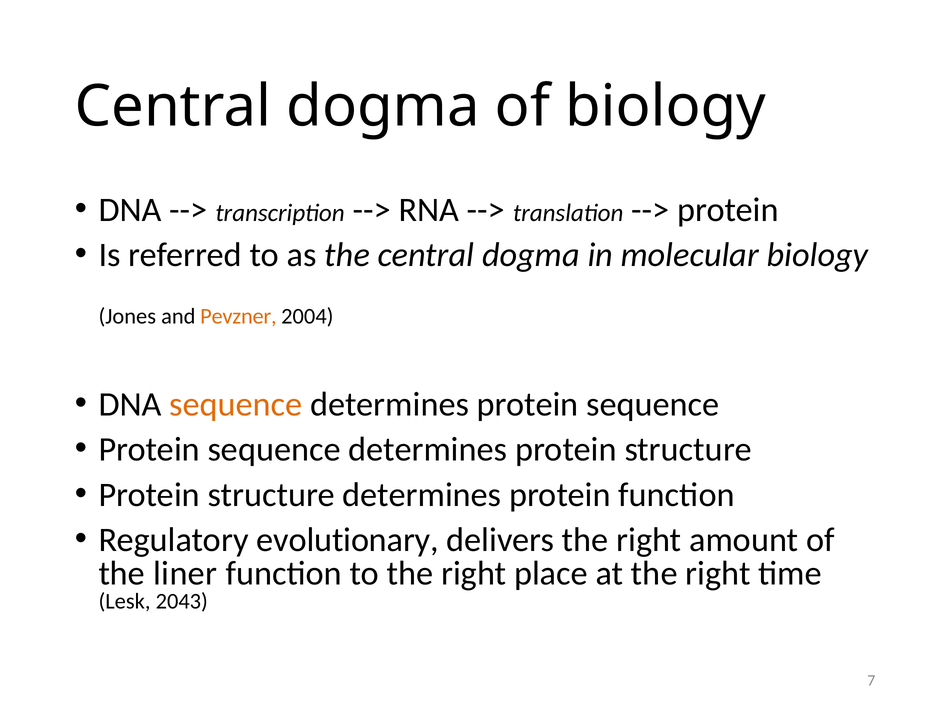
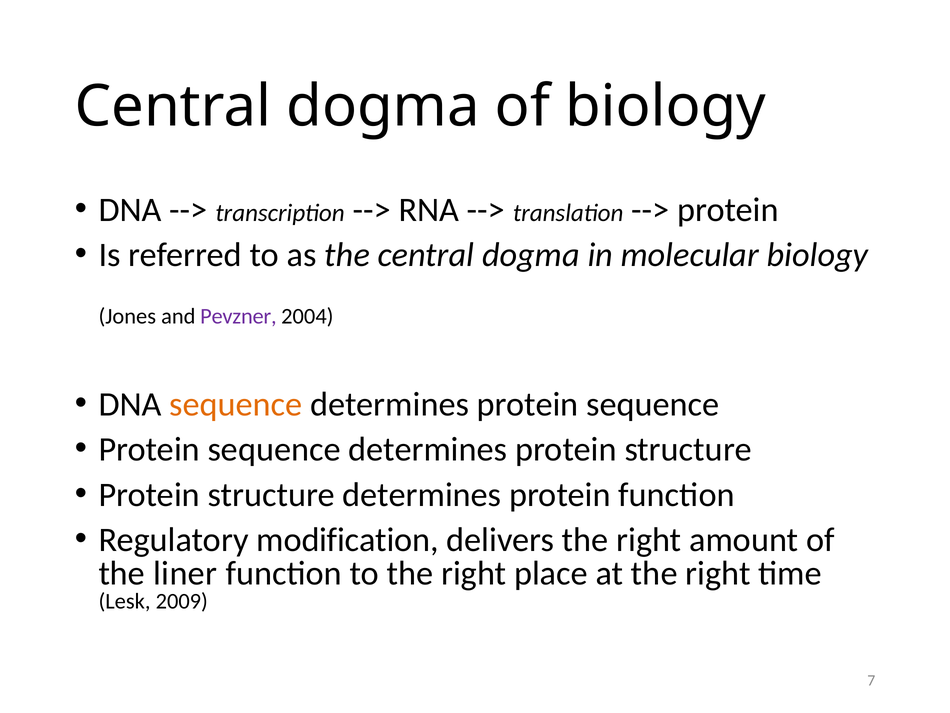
Pevzner colour: orange -> purple (238, 316)
evolutionary: evolutionary -> modification (348, 540)
2043: 2043 -> 2009 (182, 601)
